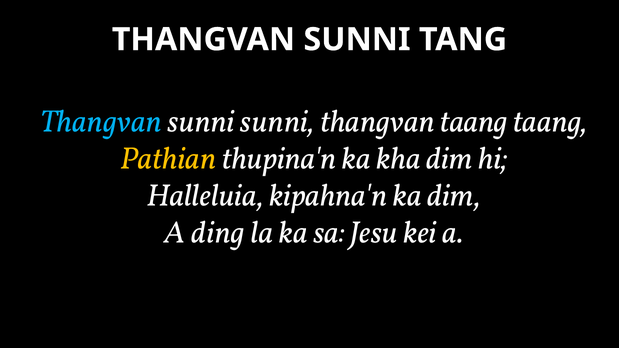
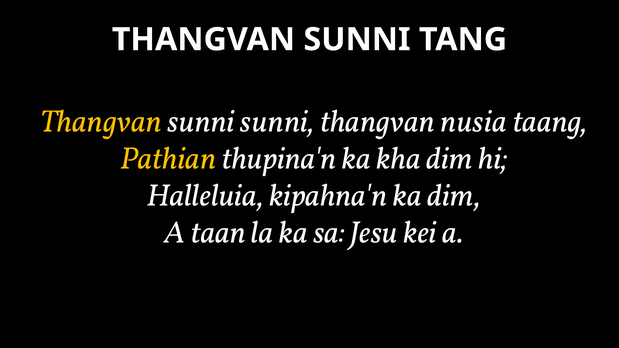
Thangvan colour: light blue -> yellow (101, 121)
thangvan taang: taang -> nusia (473, 121)
ding: ding -> taan (218, 233)
